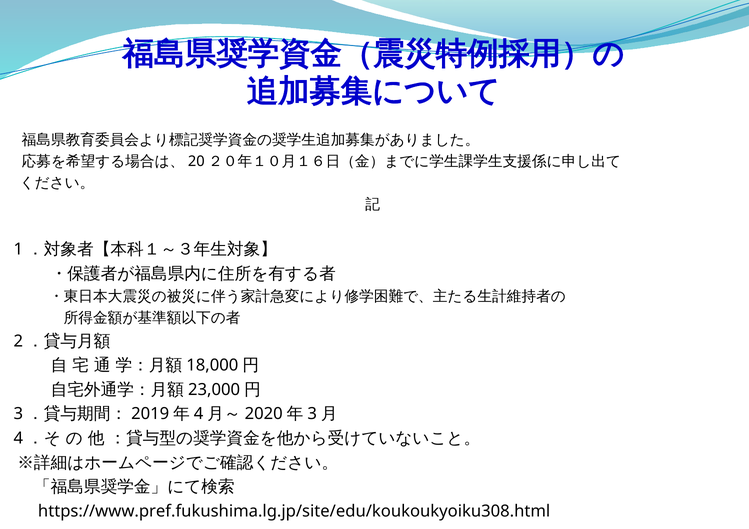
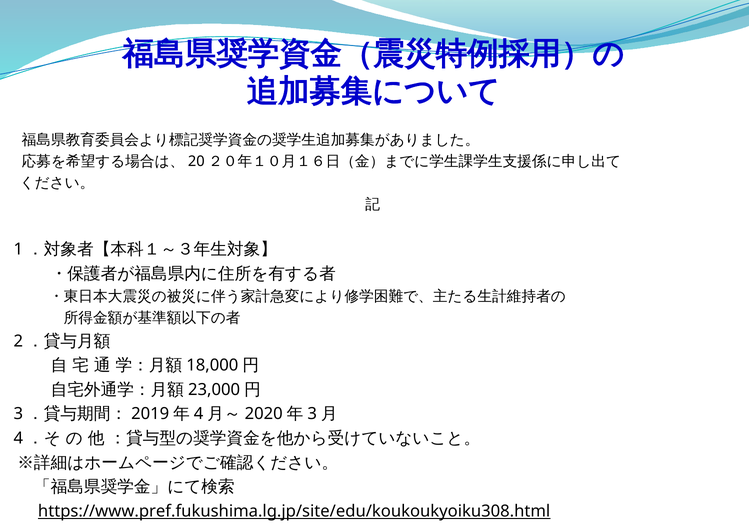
https://www.pref.fukushima.lg.jp/site/edu/koukoukyoiku308.html underline: none -> present (294, 511)
